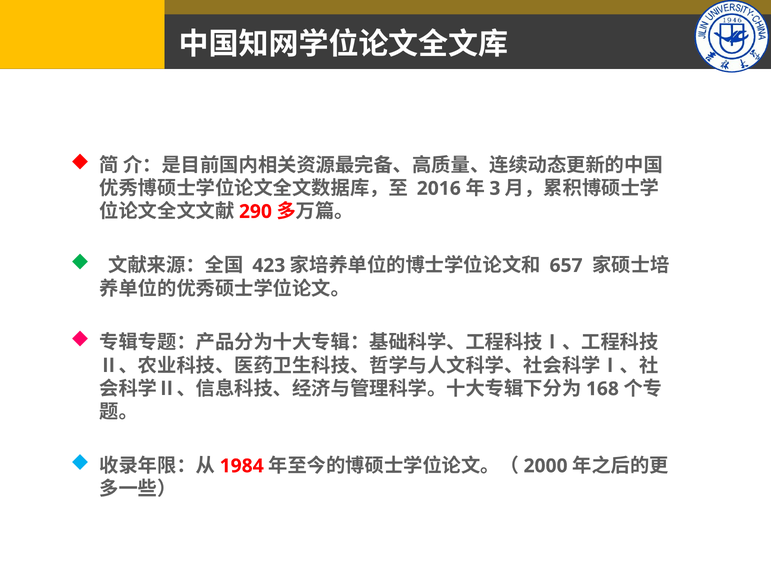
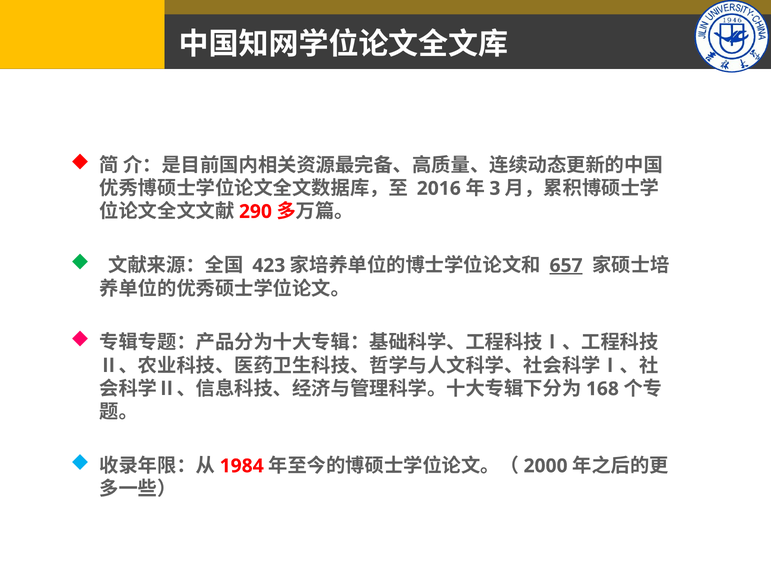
657 underline: none -> present (566, 266)
